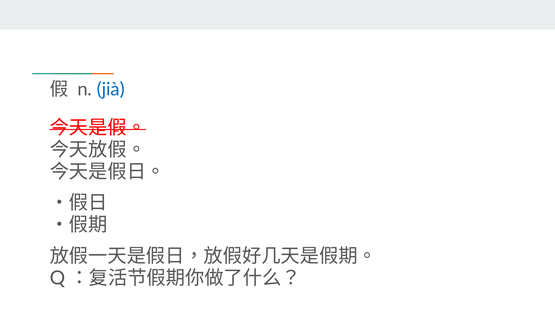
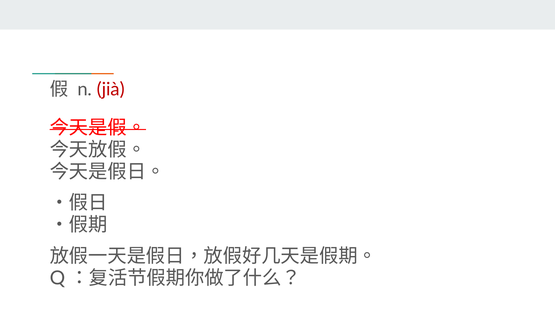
jià colour: blue -> red (111, 89)
